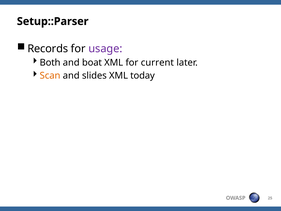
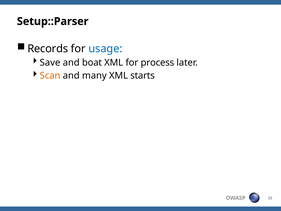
usage colour: purple -> blue (105, 49)
Both: Both -> Save (50, 62)
current: current -> process (157, 62)
slides: slides -> many (94, 76)
today: today -> starts (143, 76)
